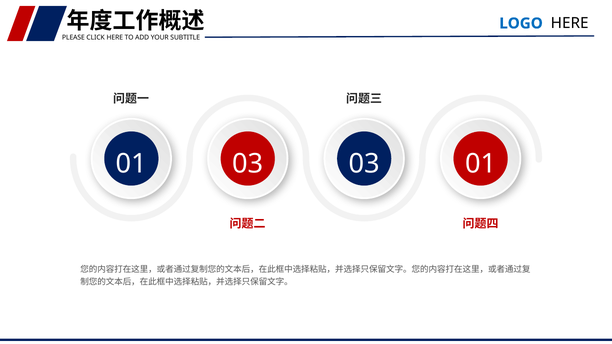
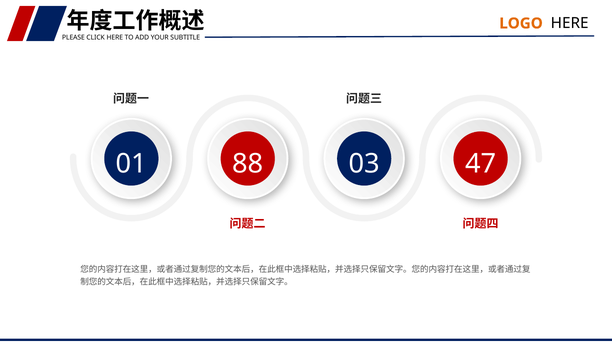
LOGO colour: blue -> orange (521, 23)
01 03: 03 -> 88 (248, 164)
03 01: 01 -> 47 (481, 164)
